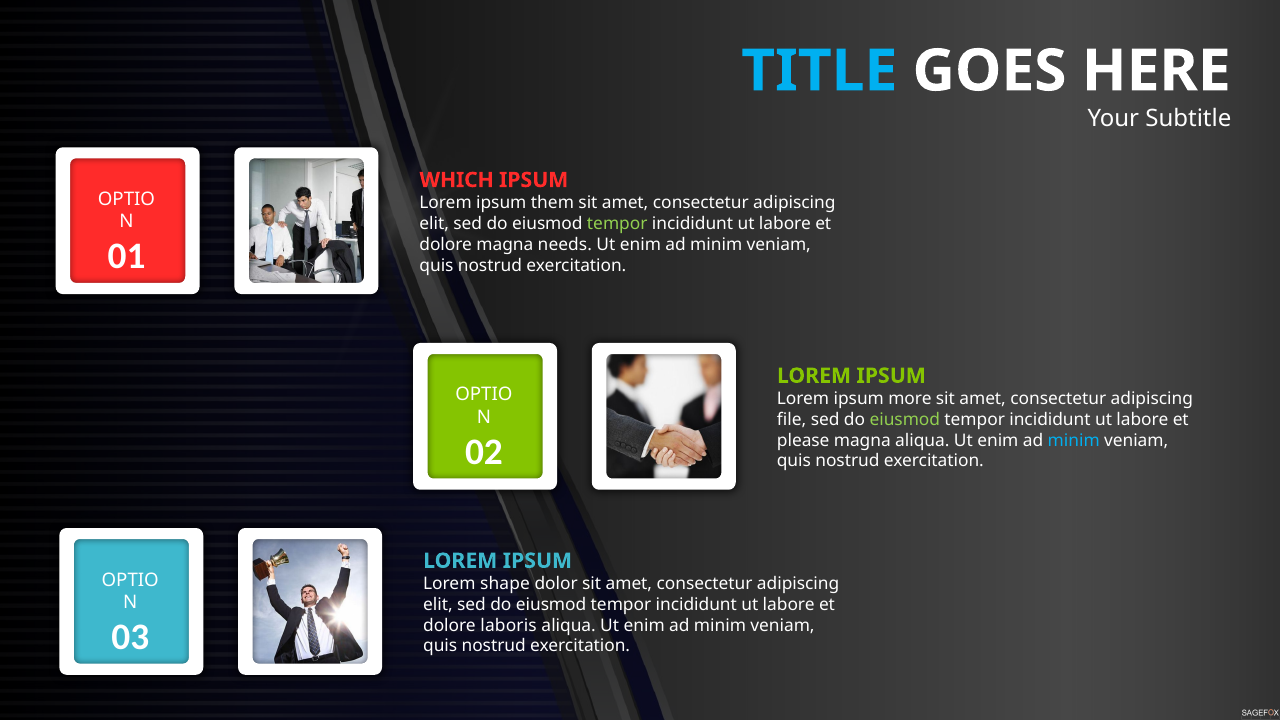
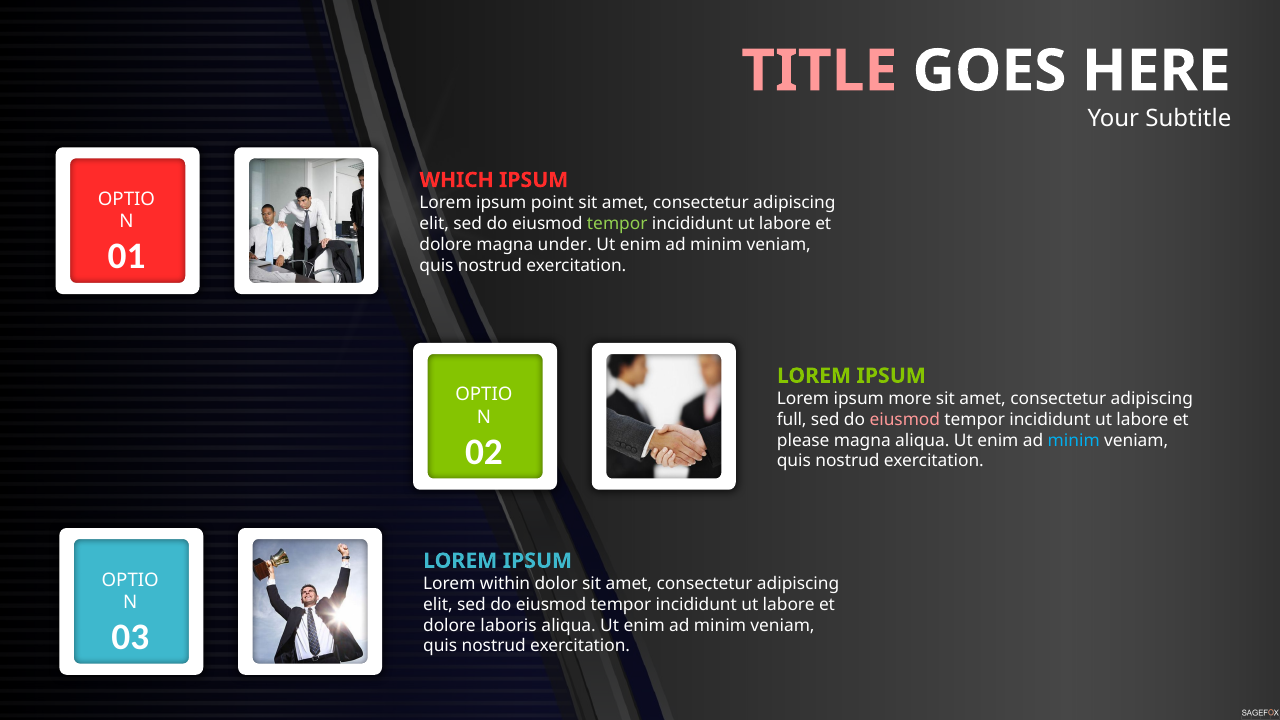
TITLE colour: light blue -> pink (819, 71)
them: them -> point (552, 203)
needs: needs -> under (565, 245)
file: file -> full (792, 419)
eiusmod colour: light green -> pink (905, 419)
shape: shape -> within (505, 584)
